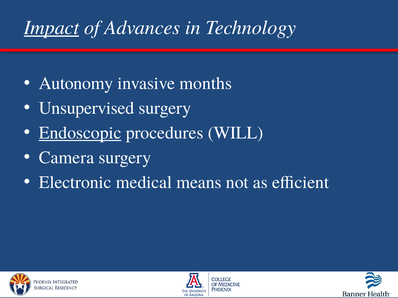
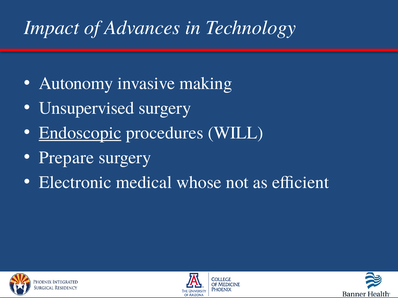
Impact underline: present -> none (51, 28)
months: months -> making (206, 83)
Camera: Camera -> Prepare (66, 158)
means: means -> whose (199, 183)
